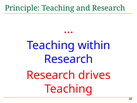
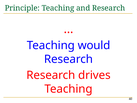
within: within -> would (94, 45)
